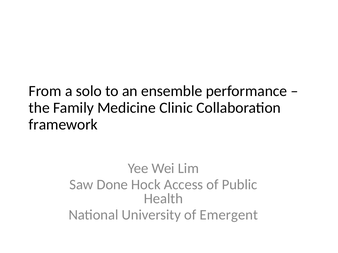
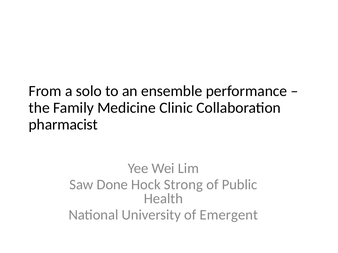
framework: framework -> pharmacist (63, 125)
Access: Access -> Strong (183, 185)
